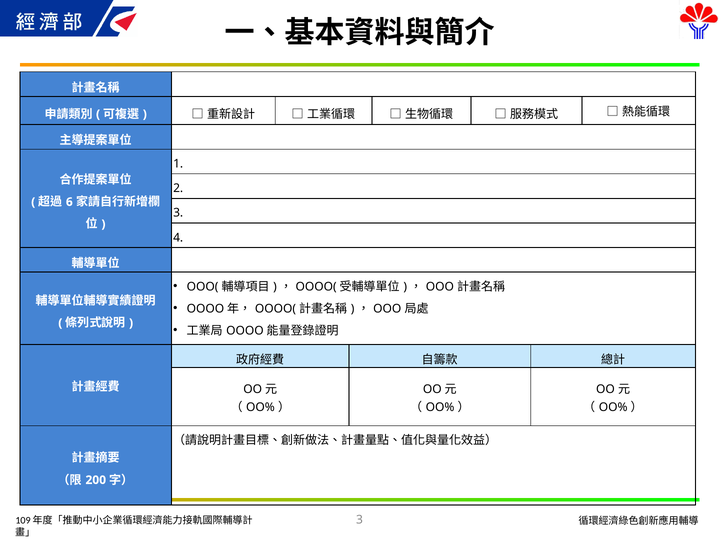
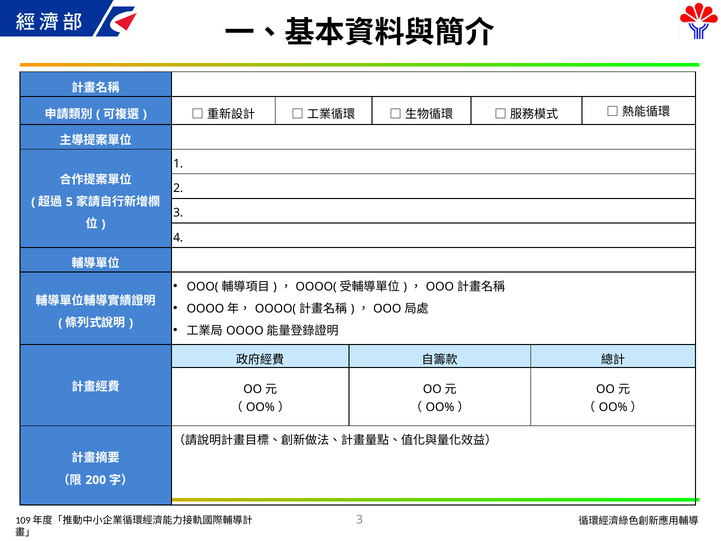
6: 6 -> 5 (69, 202)
